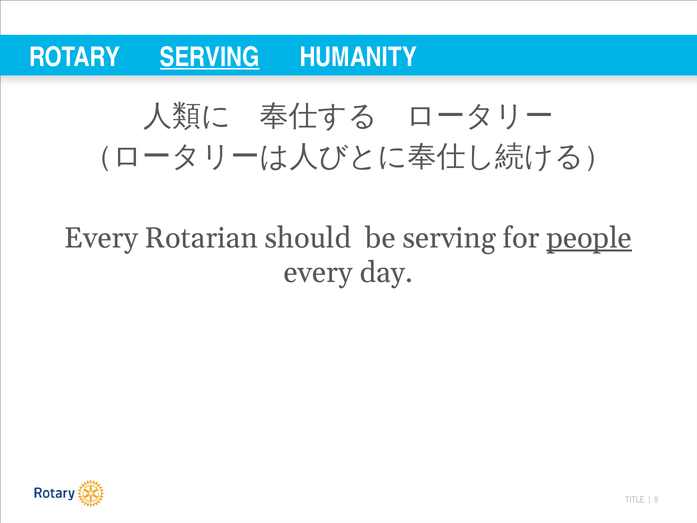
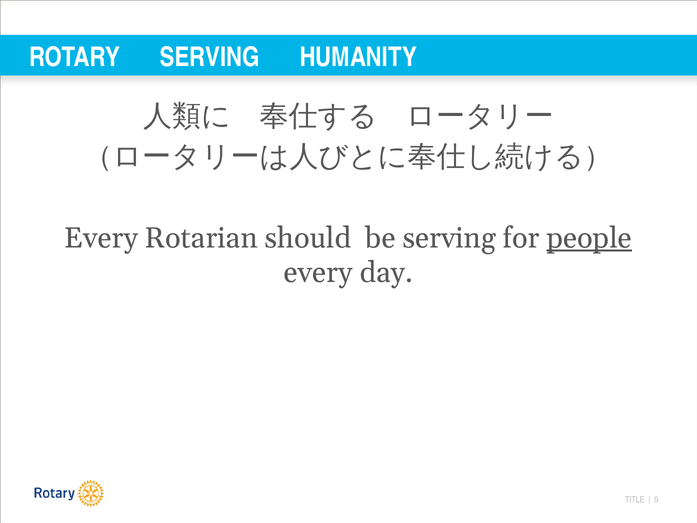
SERVING underline: present -> none (210, 57)
